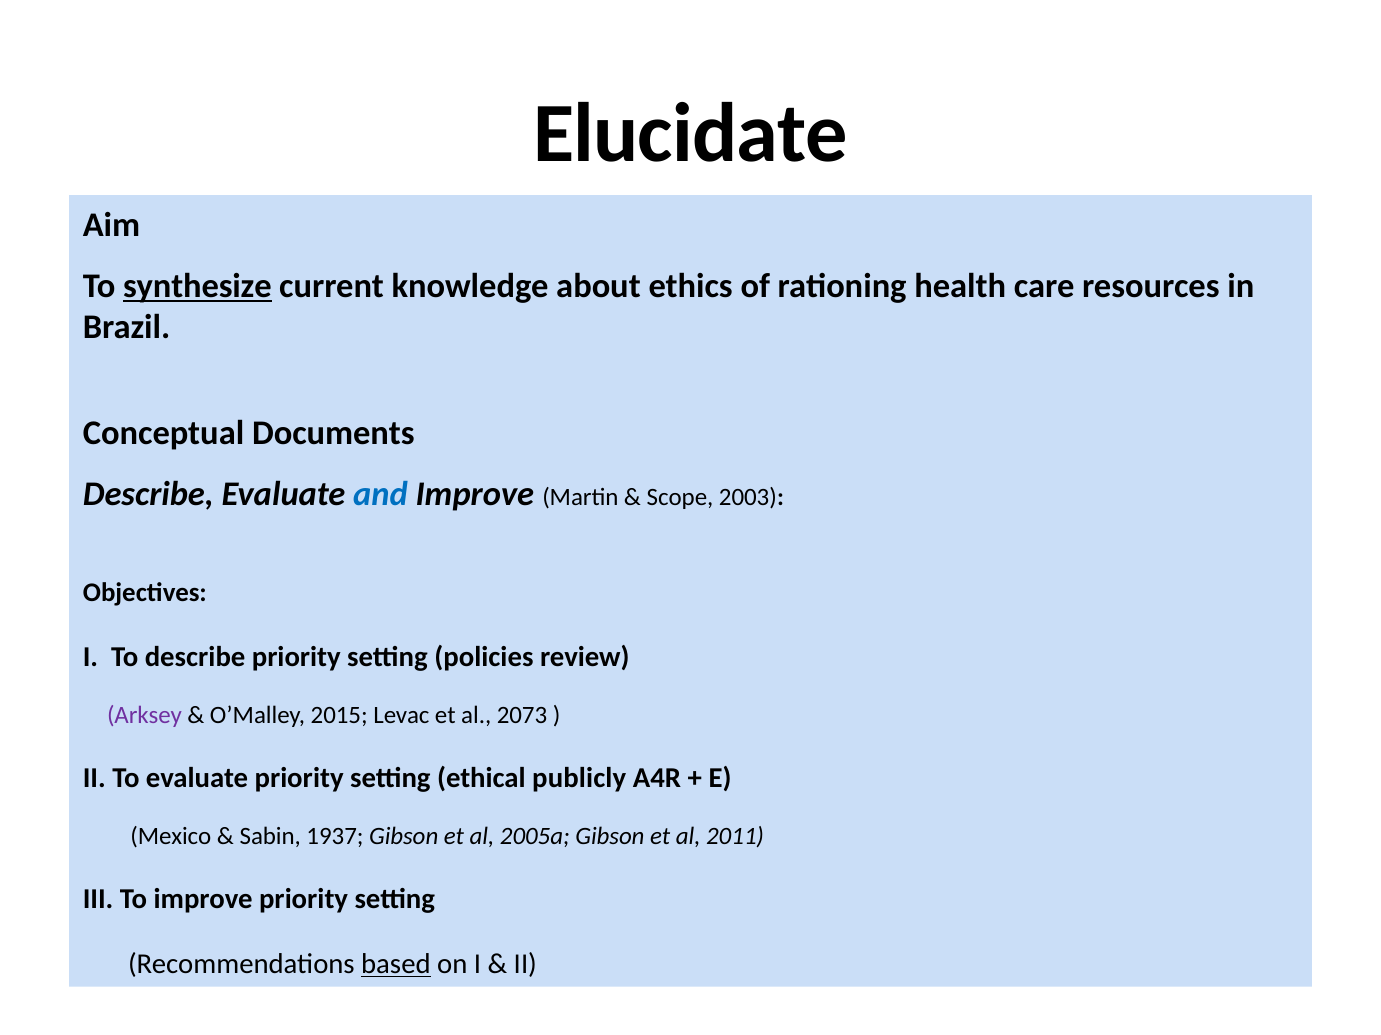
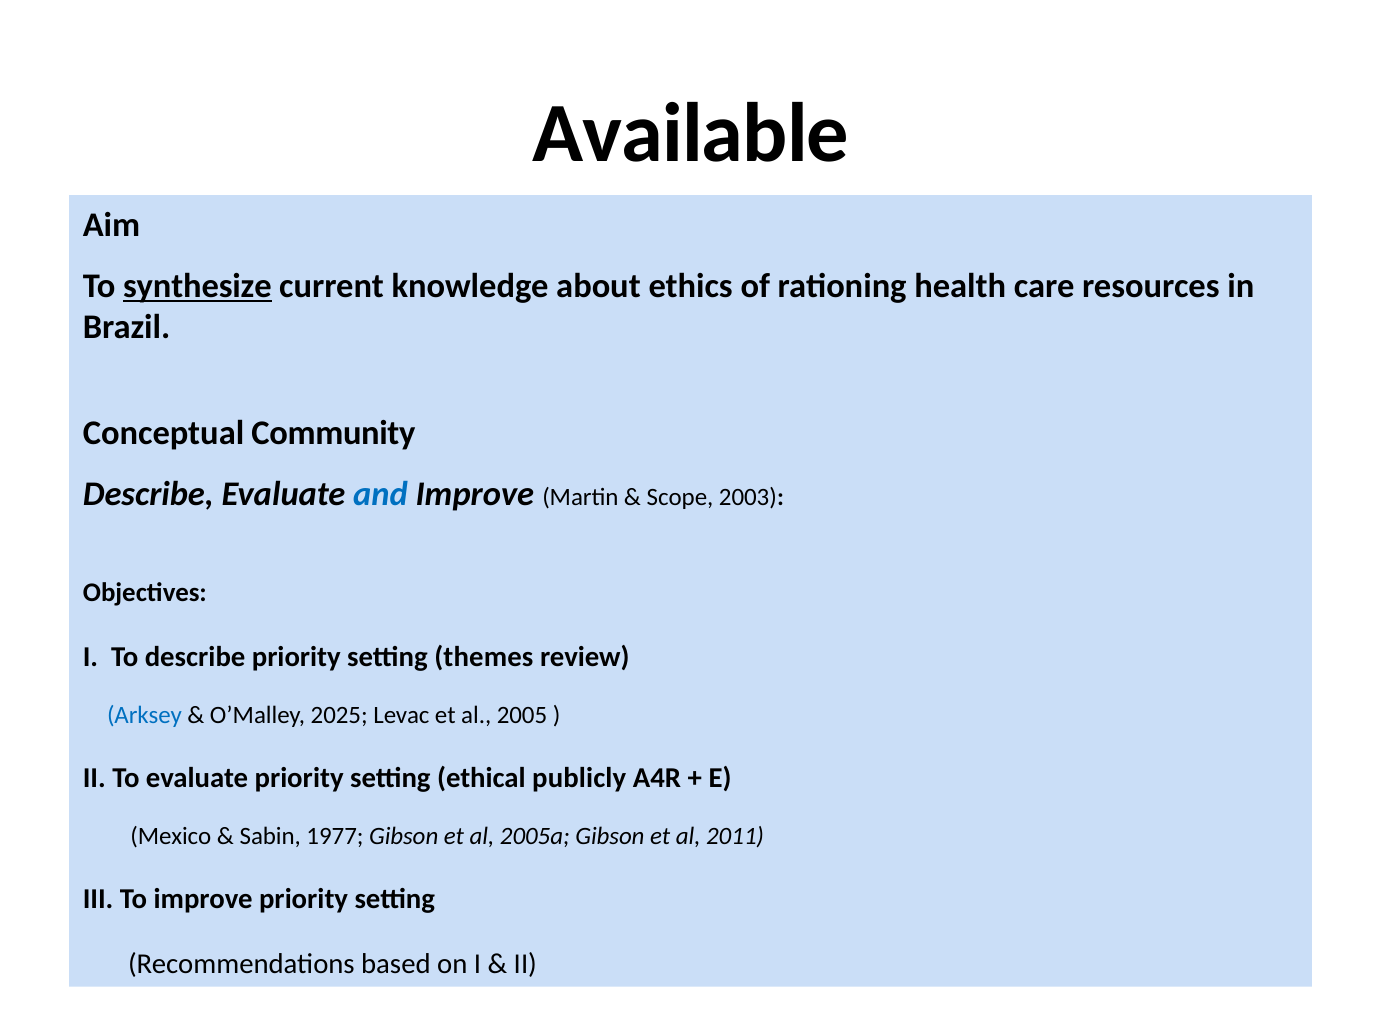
Elucidate: Elucidate -> Available (691, 134)
Documents: Documents -> Community (333, 433)
policies: policies -> themes (484, 658)
Arksey colour: purple -> blue (144, 715)
2015: 2015 -> 2025 (339, 715)
2073: 2073 -> 2005 (522, 715)
1937: 1937 -> 1977 (335, 836)
based underline: present -> none (396, 965)
